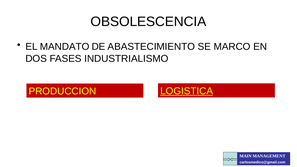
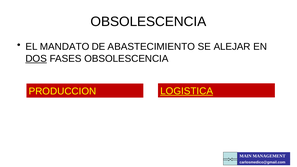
MARCO: MARCO -> ALEJAR (232, 47)
DOS underline: none -> present (36, 59)
FASES INDUSTRIALISMO: INDUSTRIALISMO -> OBSOLESCENCIA (126, 59)
